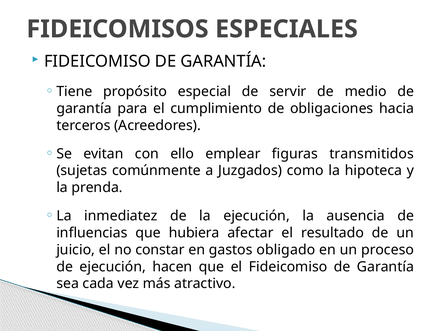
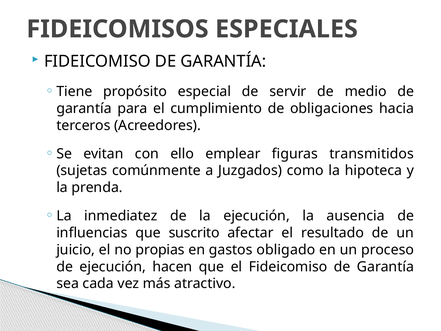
hubiera: hubiera -> suscrito (194, 233)
constar: constar -> propias (160, 250)
